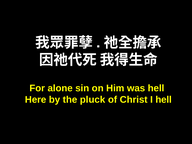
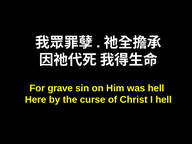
alone: alone -> grave (60, 88)
pluck: pluck -> curse (93, 100)
